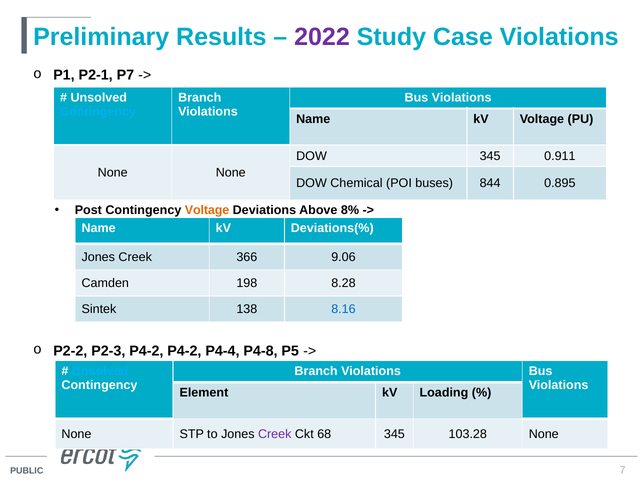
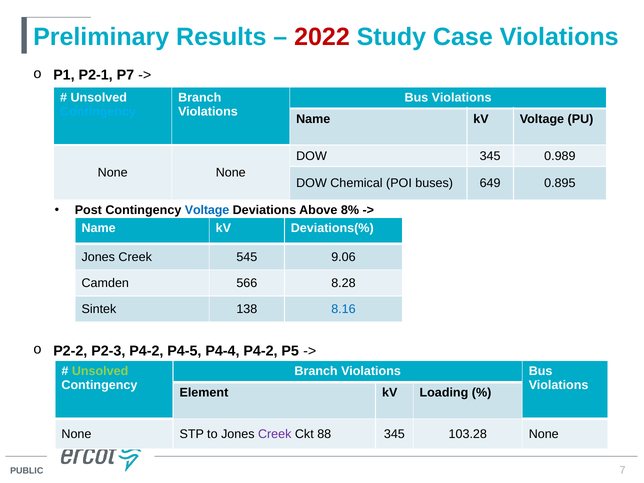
2022 colour: purple -> red (322, 37)
0.911: 0.911 -> 0.989 (560, 156)
844: 844 -> 649 (490, 183)
Voltage colour: orange -> blue (207, 210)
366: 366 -> 545 (247, 257)
198: 198 -> 566 (247, 283)
P4-2 P4-2: P4-2 -> P4-5 (184, 351)
P4-4 P4-8: P4-8 -> P4-2 (260, 351)
Unsolved colour: light blue -> light green (100, 371)
68: 68 -> 88 (324, 434)
